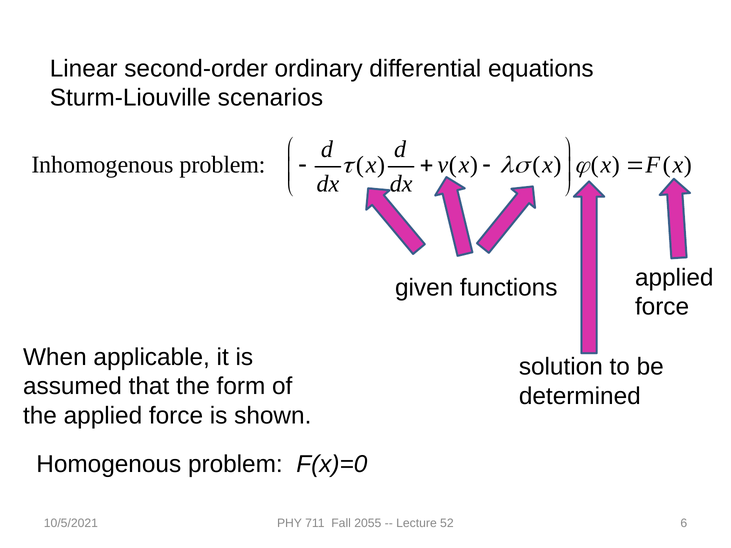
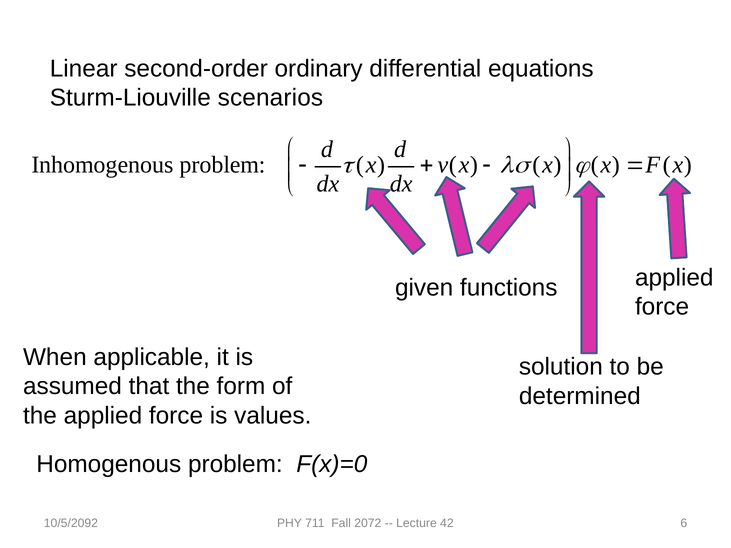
shown: shown -> values (273, 416)
10/5/2021: 10/5/2021 -> 10/5/2092 (71, 524)
2055: 2055 -> 2072 (368, 524)
52: 52 -> 42 (447, 524)
